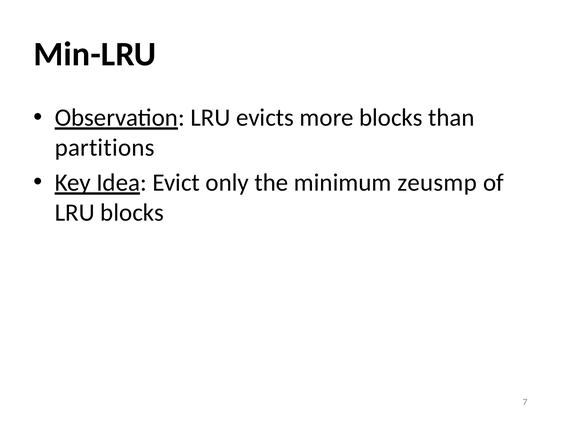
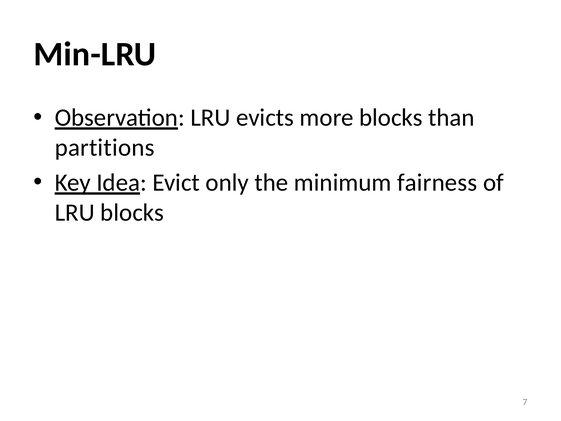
zeusmp: zeusmp -> fairness (437, 183)
